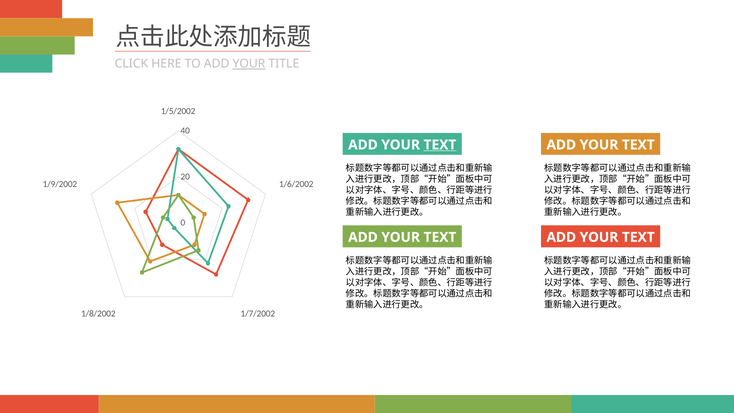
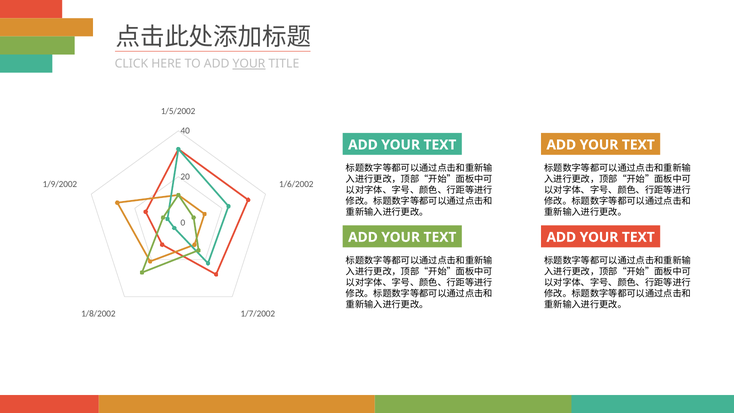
TEXT underline: present -> none (440, 145)
